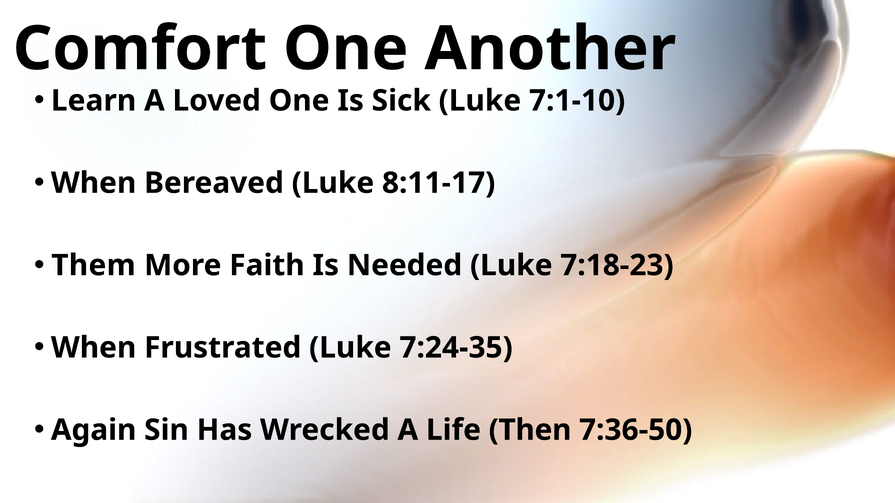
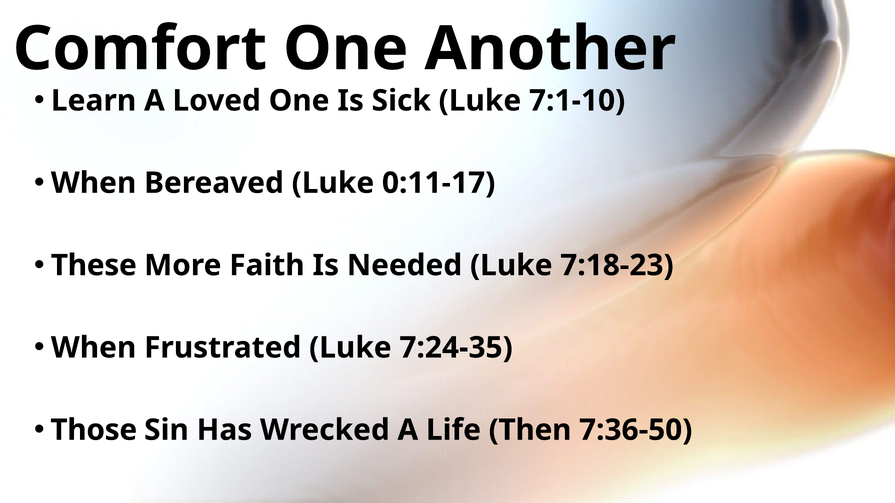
8:11-17: 8:11-17 -> 0:11-17 (439, 183)
Them: Them -> These (94, 266)
Again: Again -> Those (94, 430)
